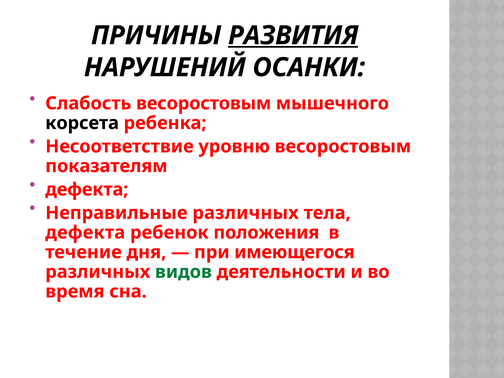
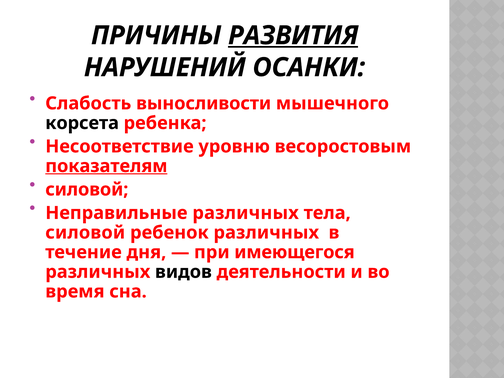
Слабость весоростовым: весоростовым -> выносливости (204, 103)
показателям underline: none -> present (106, 166)
дефекта: дефекта -> силовой (87, 190)
дефекта: дефекта -> силовой (85, 233)
ребенок положения: положения -> различных (266, 233)
видов colour: green -> black (183, 272)
